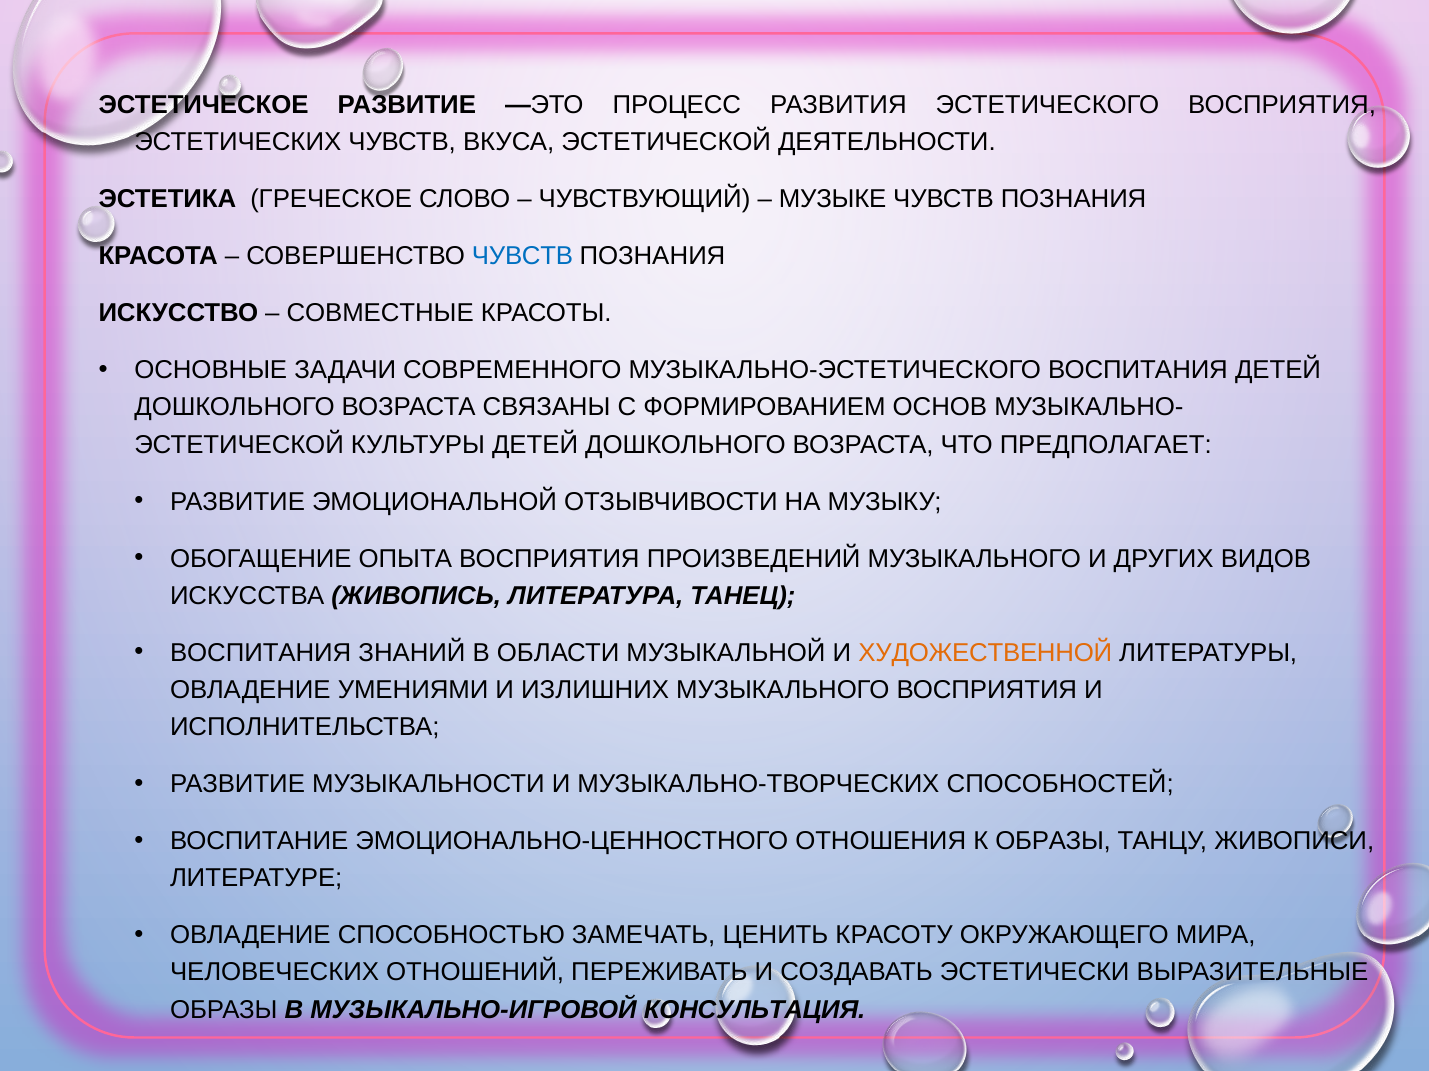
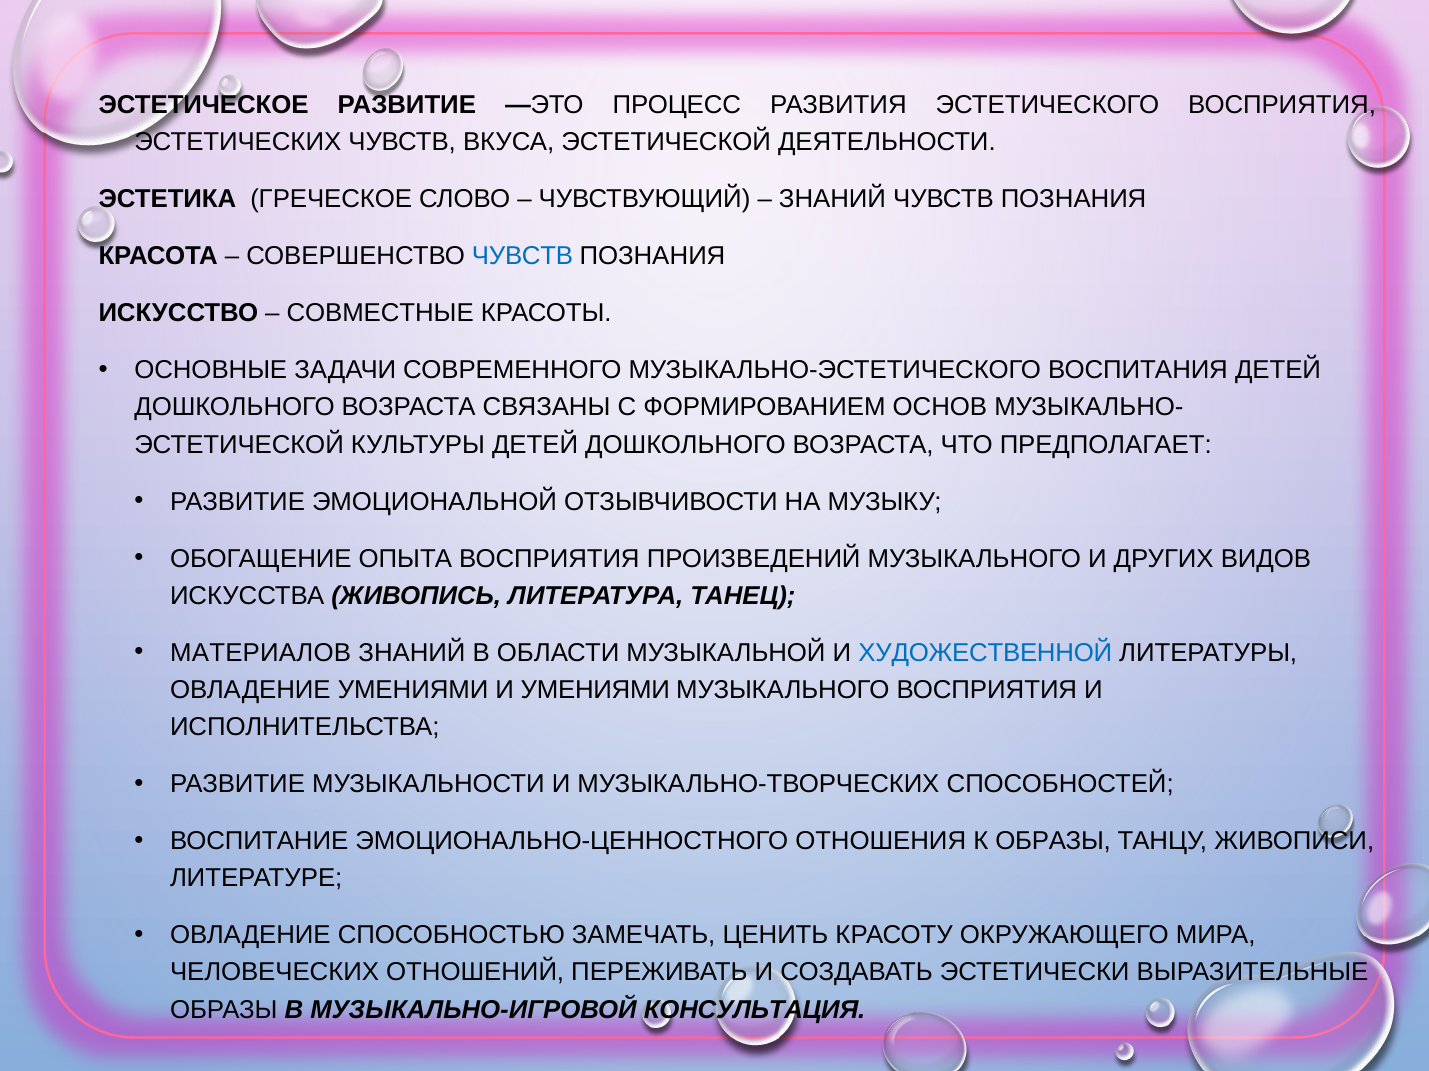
МУЗЫКЕ: МУЗЫКЕ -> ЗНАНИЙ (832, 199)
ВОСПИТАНИЯ: ВОСПИТАНИЯ -> МАТЕРИАЛОВ (261, 653)
ХУДОЖЕСТВЕННОЙ colour: orange -> blue (985, 653)
И ИЗЛИШНИХ: ИЗЛИШНИХ -> УМЕНИЯМИ (595, 690)
